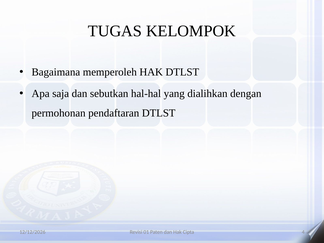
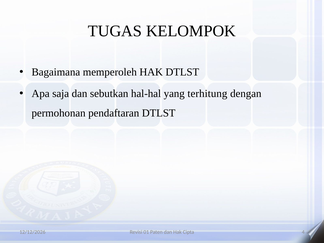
dialihkan: dialihkan -> terhitung (207, 94)
